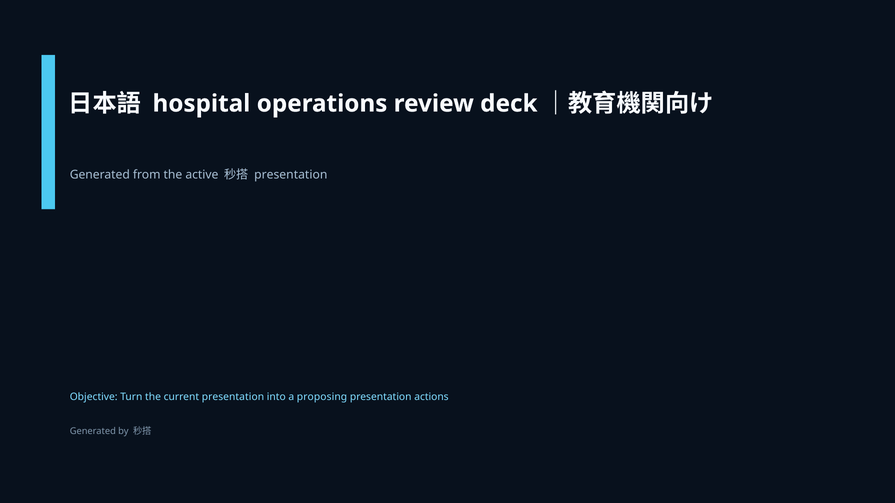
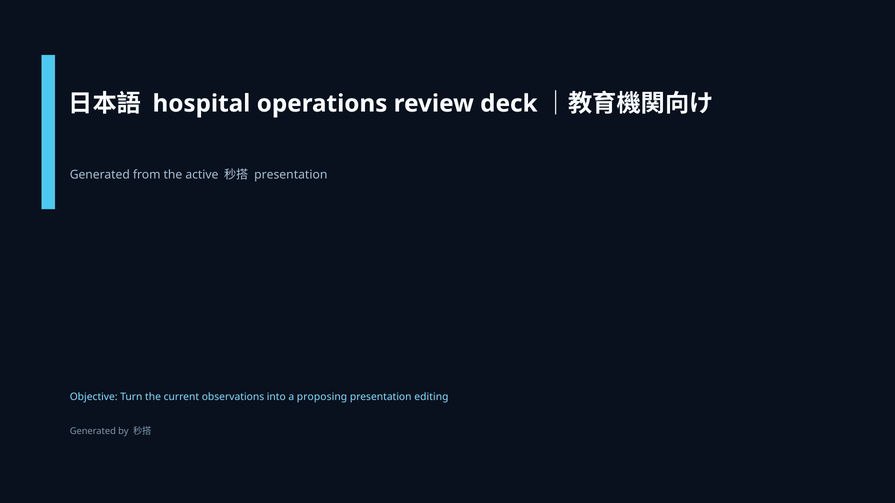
current presentation: presentation -> observations (233, 397)
actions: actions -> editing (431, 397)
